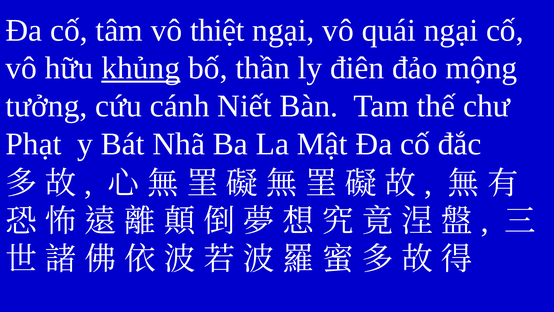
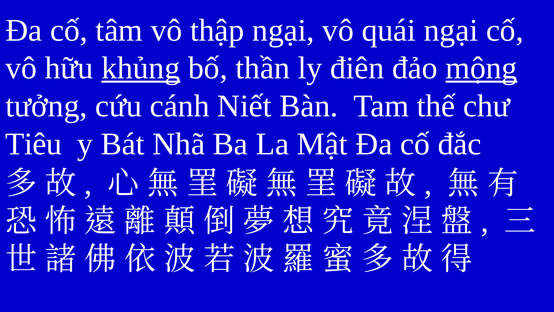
thiệt: thiệt -> thập (217, 30)
mộng underline: none -> present (482, 68)
Phạt: Phạt -> Tiêu (34, 144)
